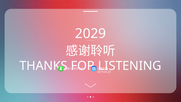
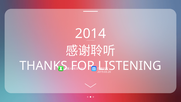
2029: 2029 -> 2014 (91, 34)
